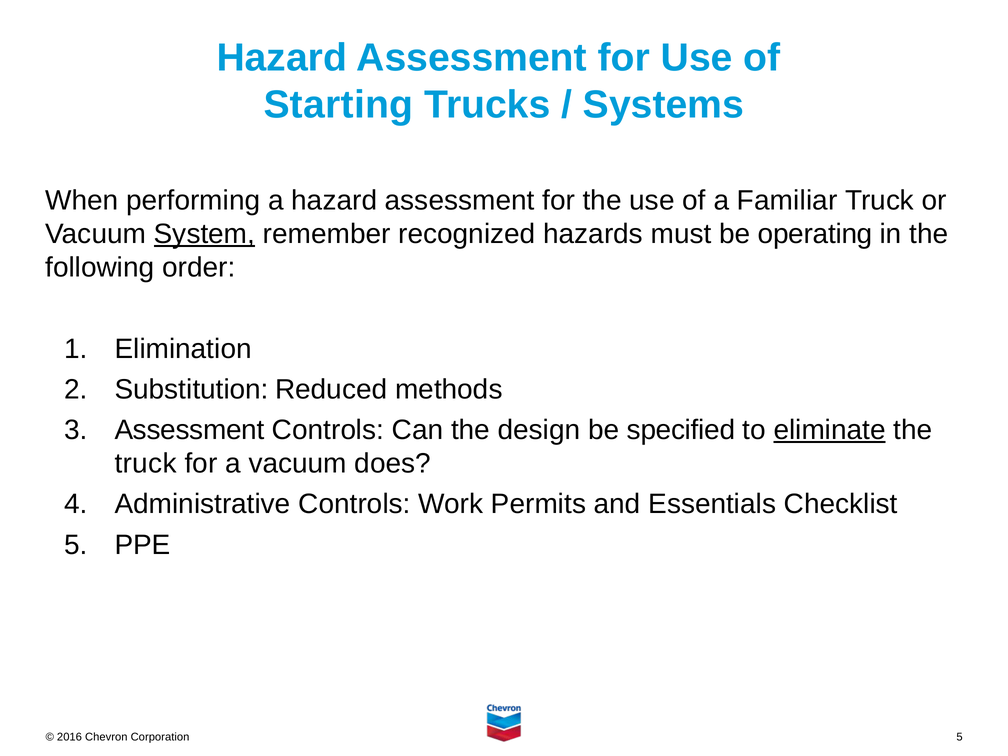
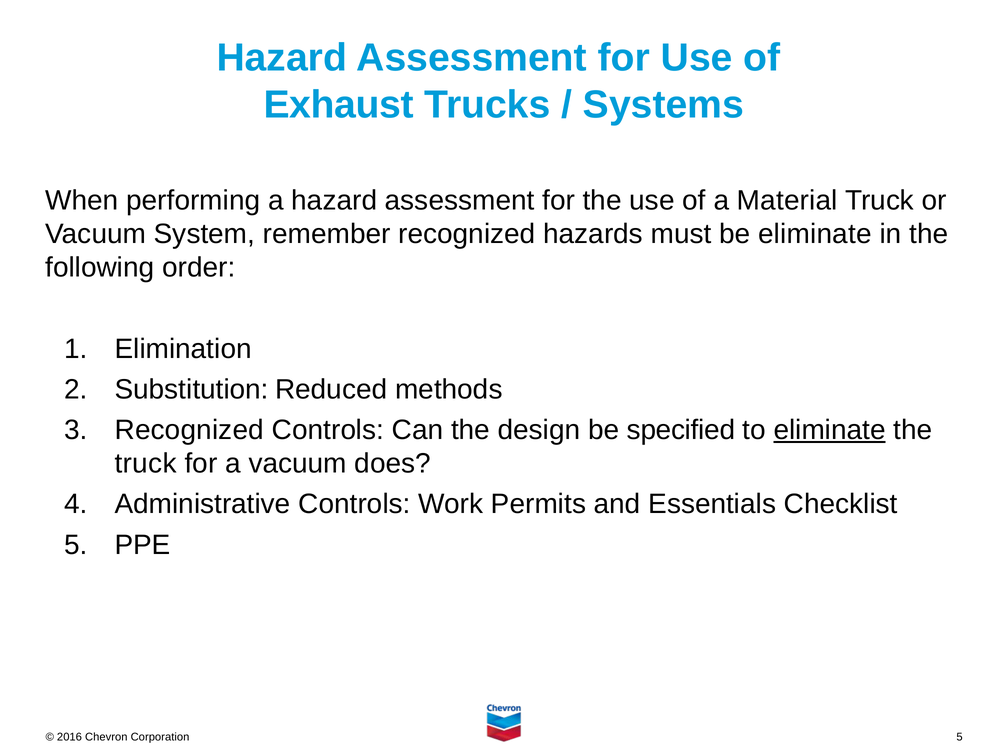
Starting: Starting -> Exhaust (339, 105)
Familiar: Familiar -> Material (787, 200)
System underline: present -> none (204, 234)
be operating: operating -> eliminate (815, 234)
Assessment: Assessment -> Recognized (189, 430)
